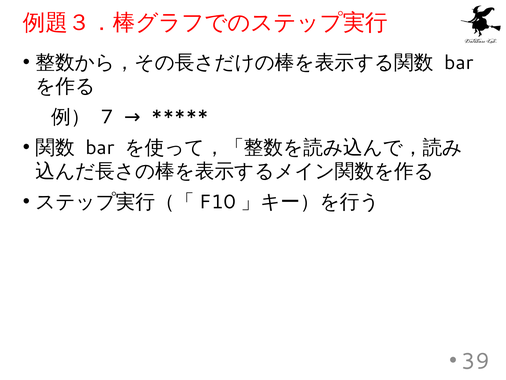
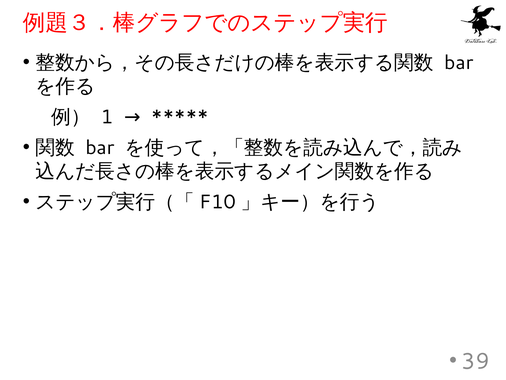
7: 7 -> 1 (107, 117)
